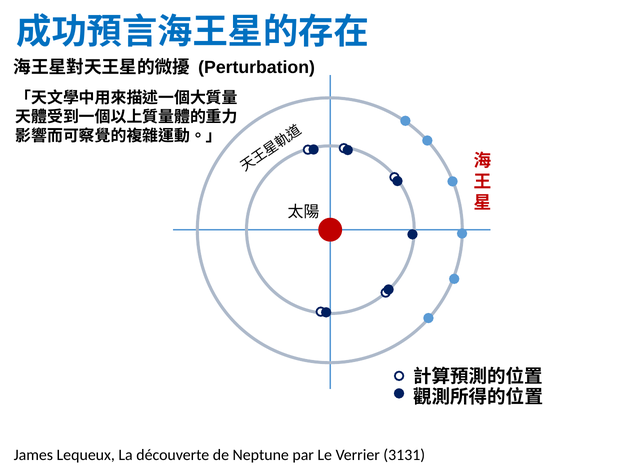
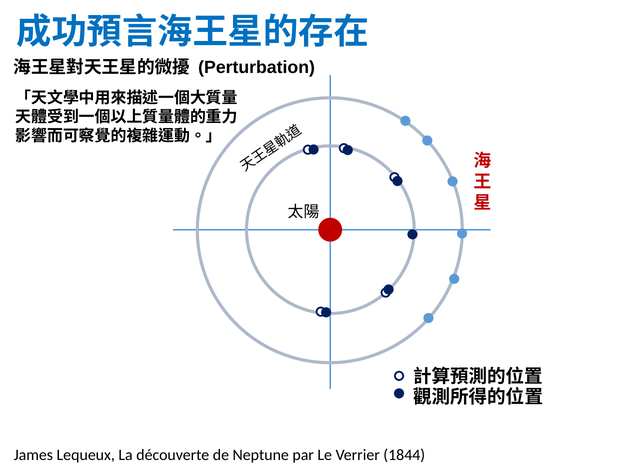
3131: 3131 -> 1844 (404, 455)
